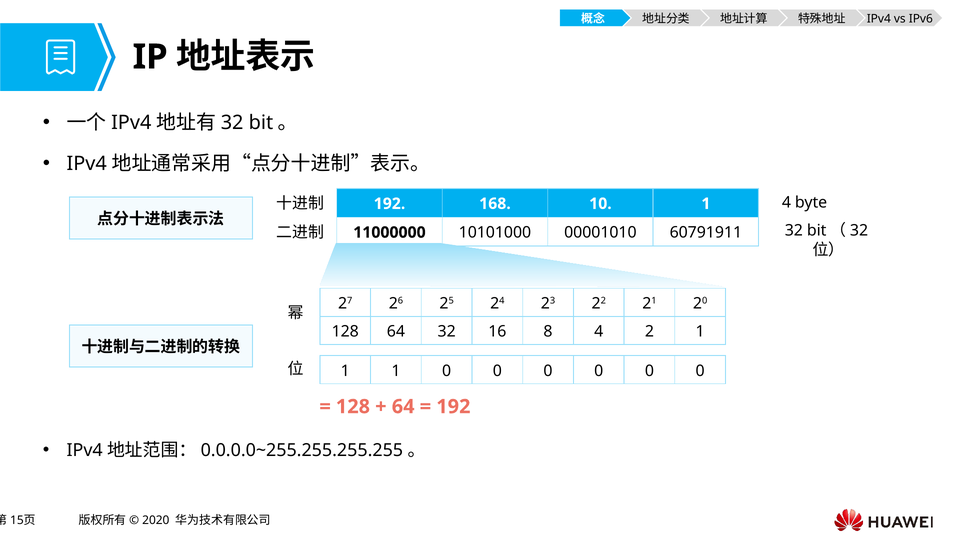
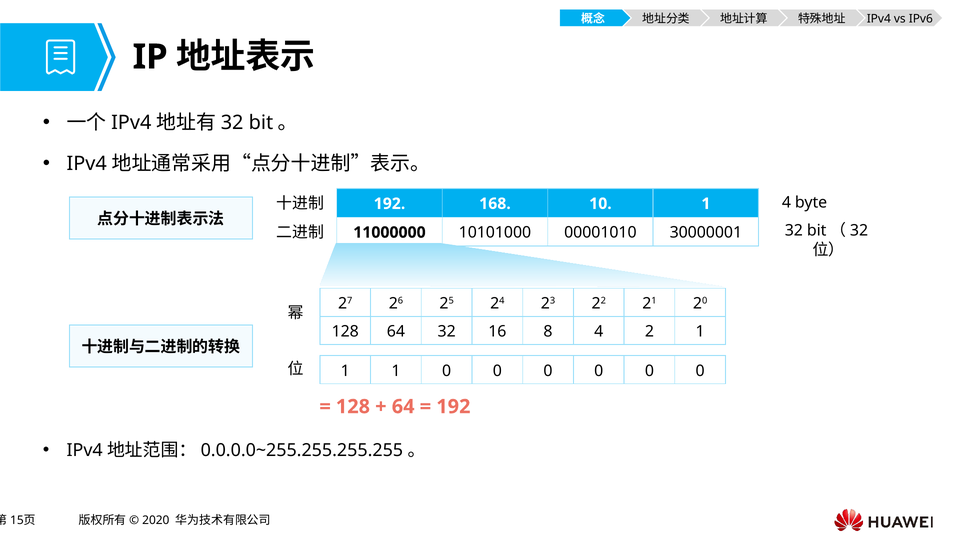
60791911: 60791911 -> 30000001 (706, 232)
